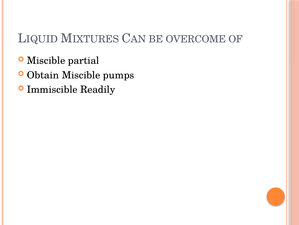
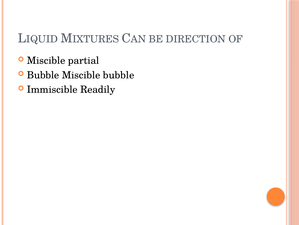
OVERCOME: OVERCOME -> DIRECTION (196, 39)
Obtain: Obtain -> Bubble (43, 75)
Miscible pumps: pumps -> bubble (119, 75)
